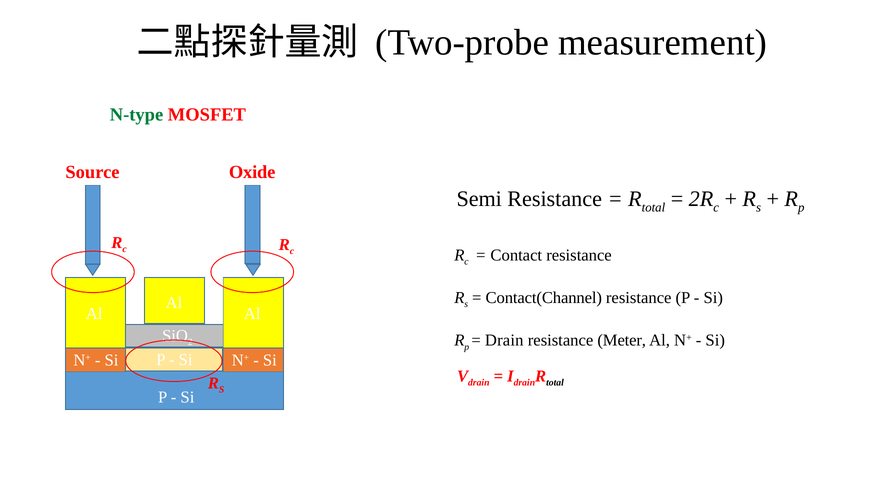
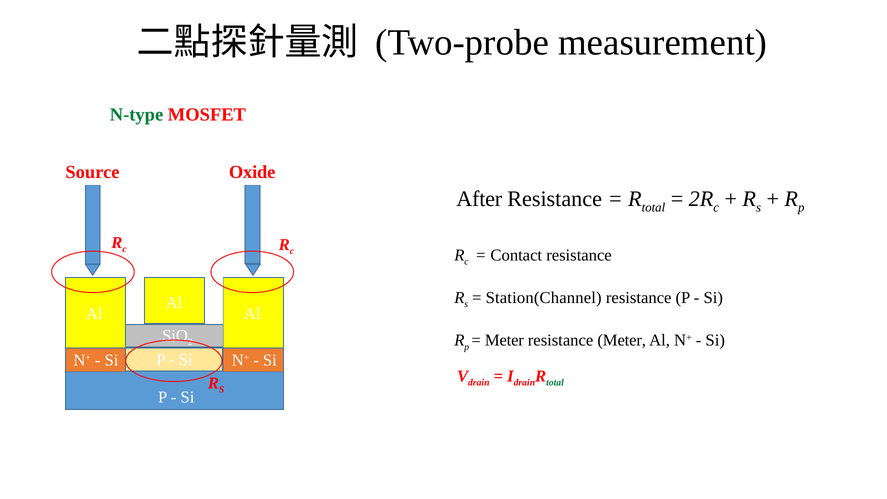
Semi: Semi -> After (479, 199)
Contact(Channel: Contact(Channel -> Station(Channel (544, 298)
Drain: Drain -> Meter (504, 340)
total colour: black -> green (555, 383)
